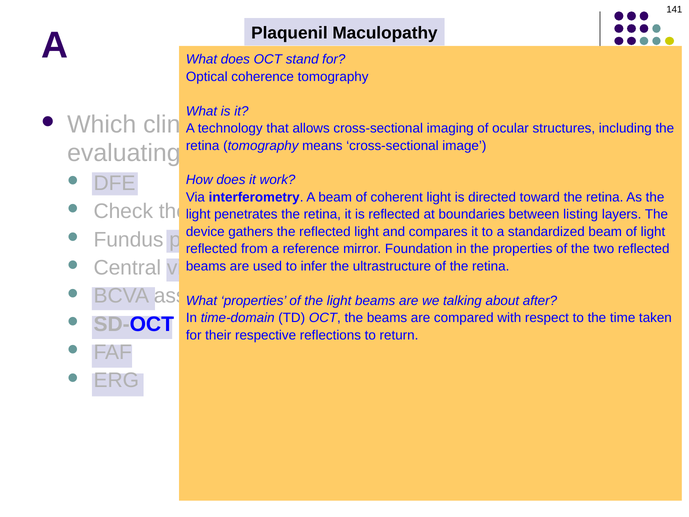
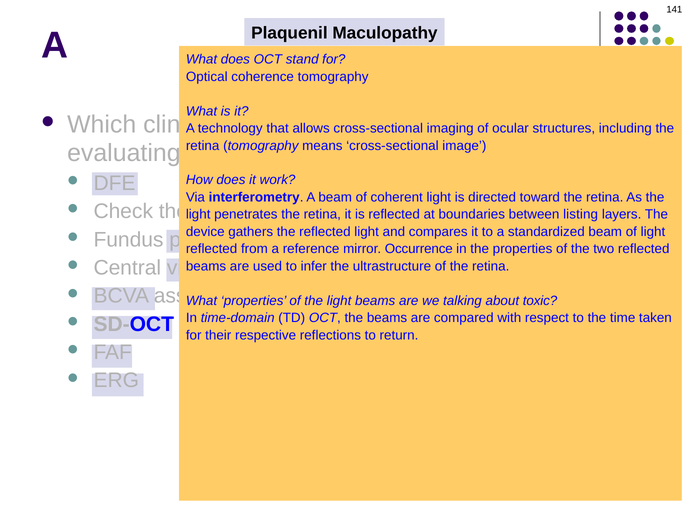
Foundation: Foundation -> Occurrence (419, 249)
after: after -> toxic (540, 301)
